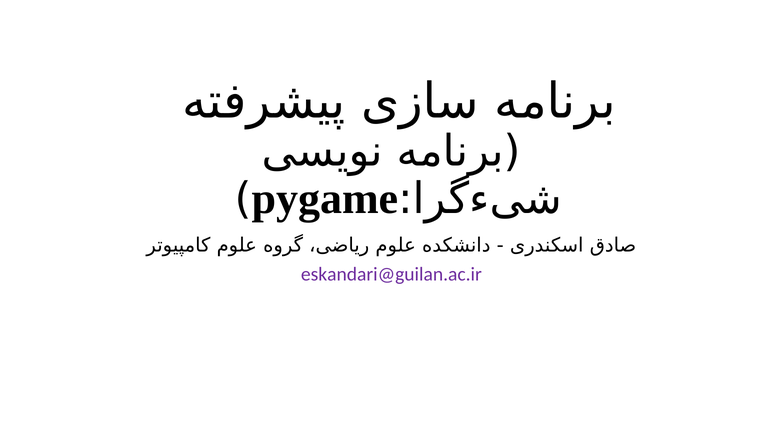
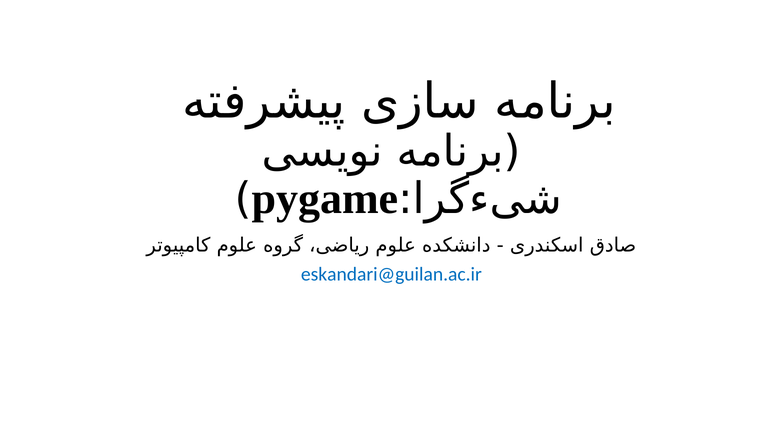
eskandari@guilan.ac.ir colour: purple -> blue (391, 274)
